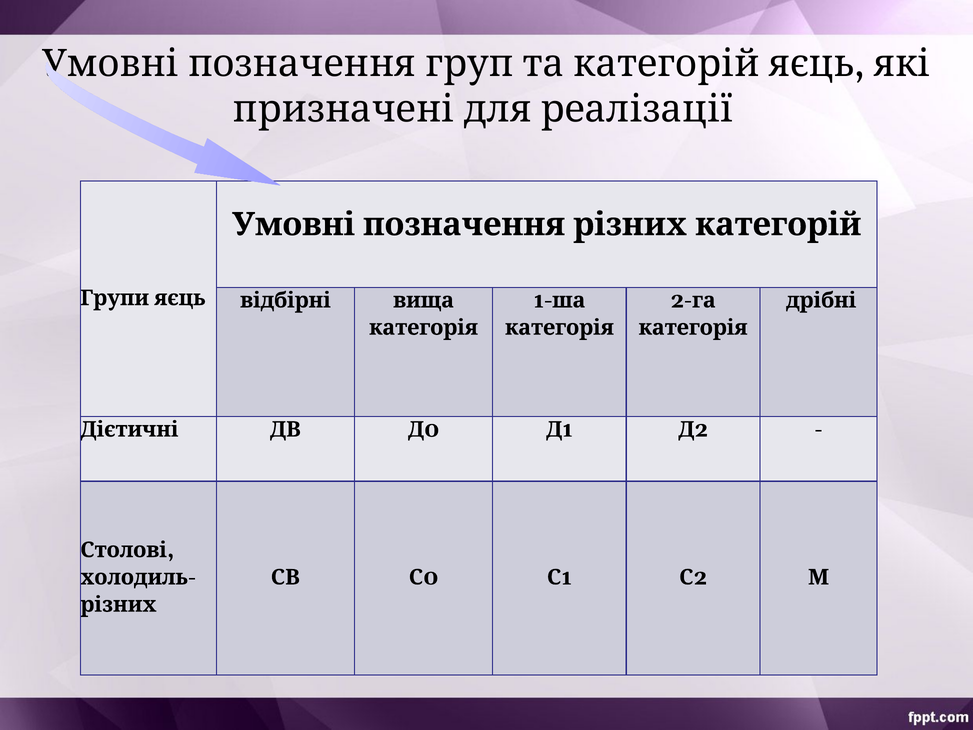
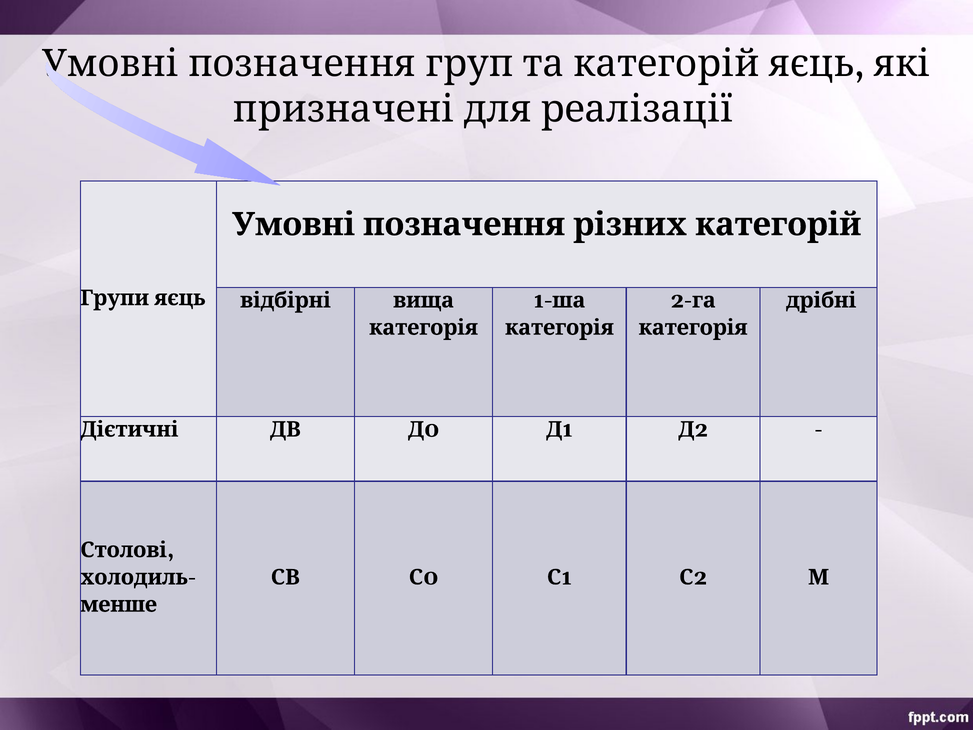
різних: різних -> менше (119, 604)
